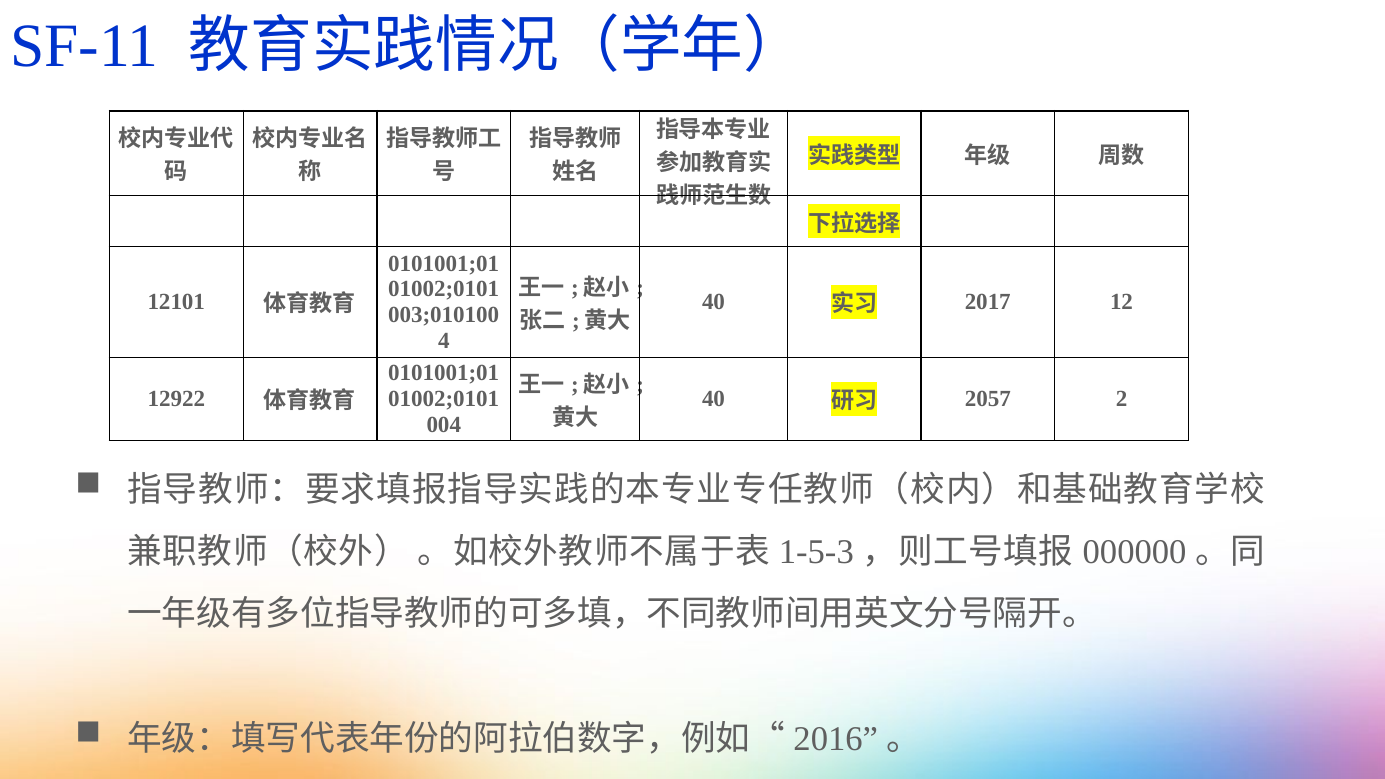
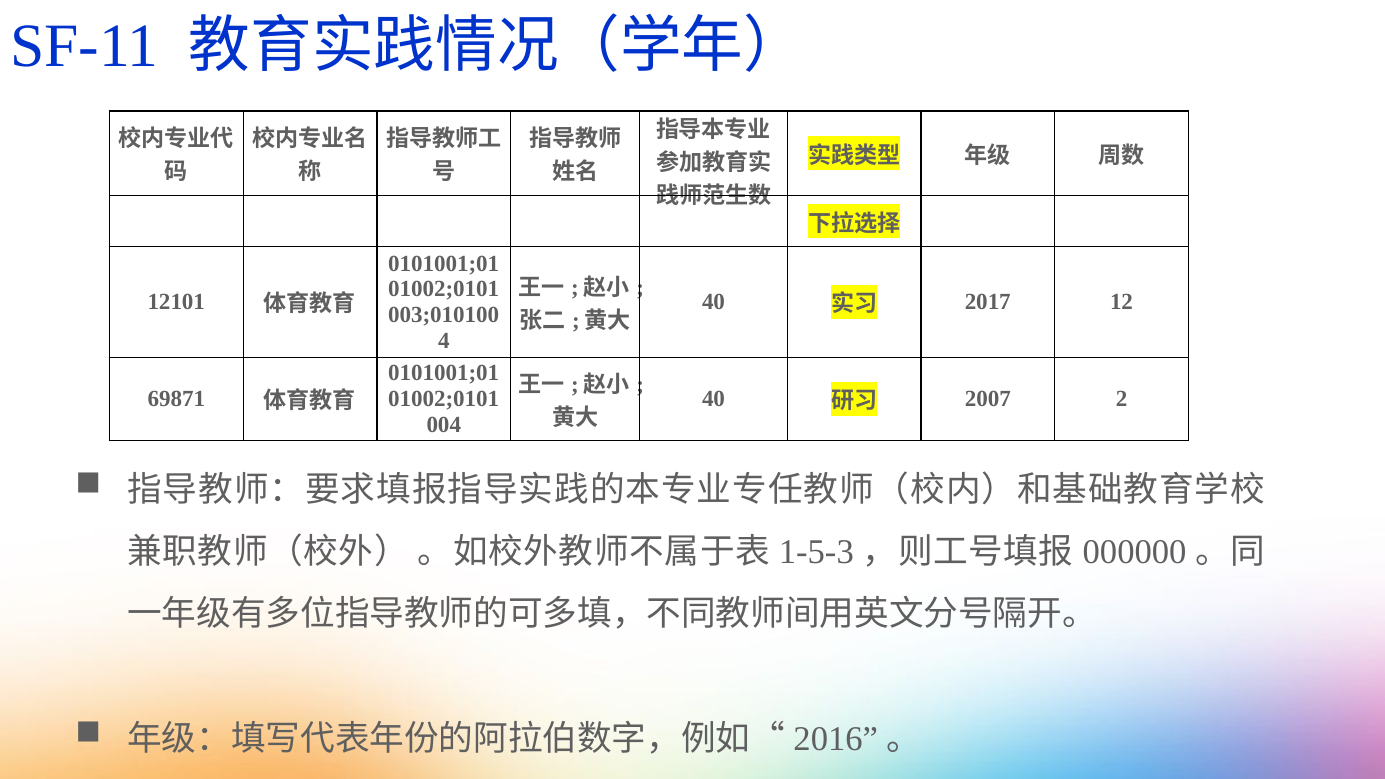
12922: 12922 -> 69871 (176, 399)
2057: 2057 -> 2007 (988, 399)
